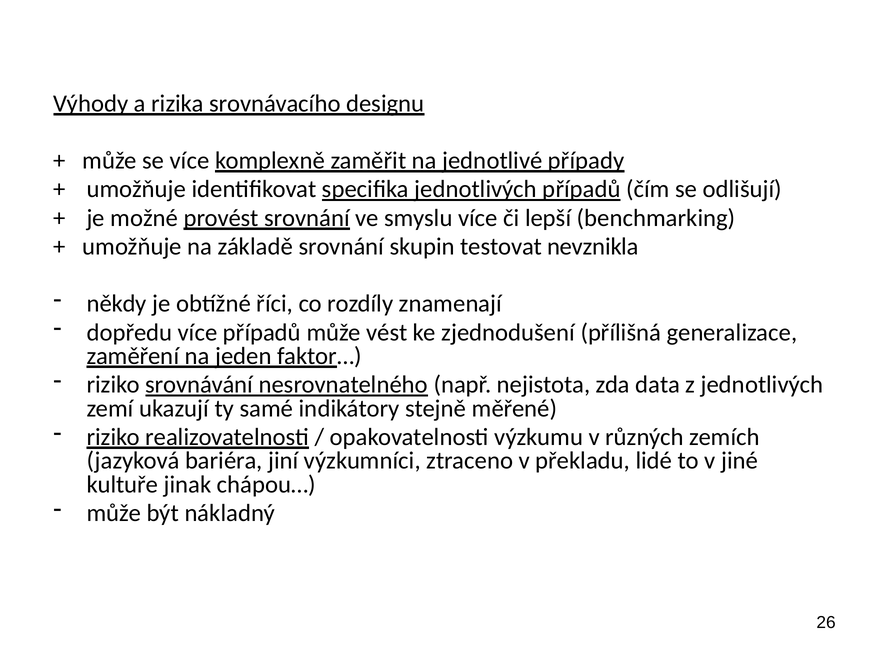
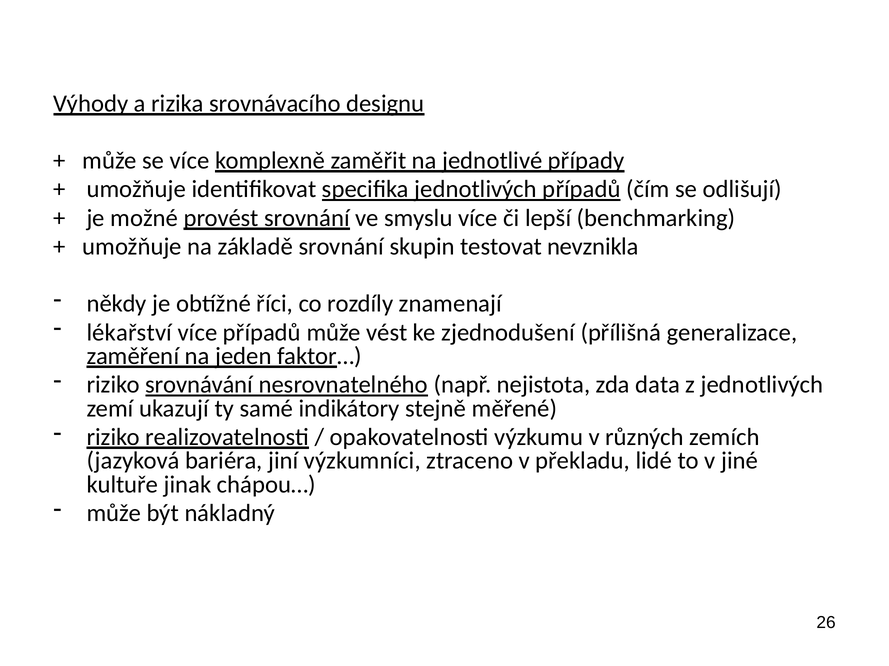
dopředu: dopředu -> lékařství (129, 333)
